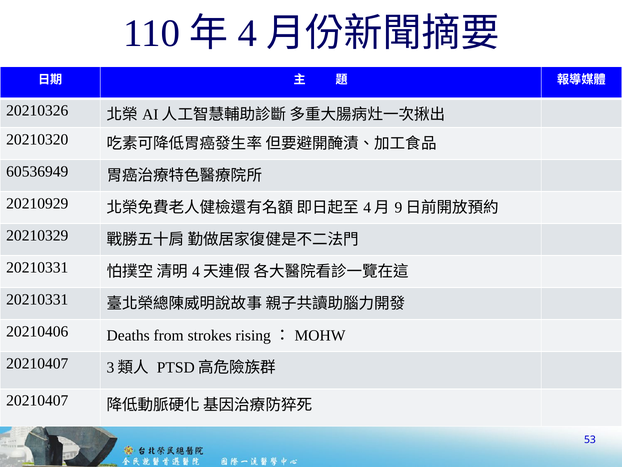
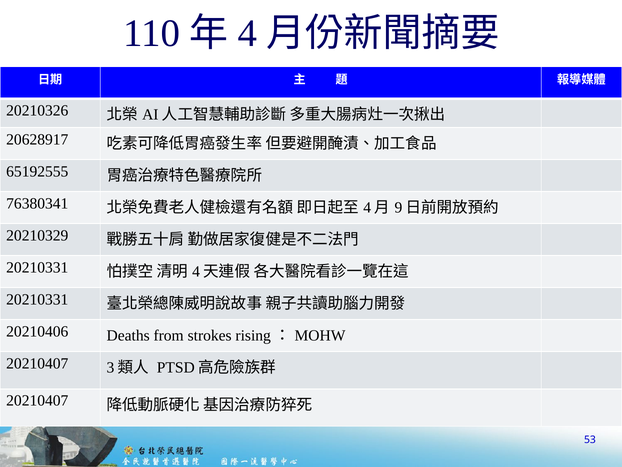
20210320: 20210320 -> 20628917 (37, 139)
60536949: 60536949 -> 65192555 (37, 171)
20210929: 20210929 -> 76380341 (37, 203)
